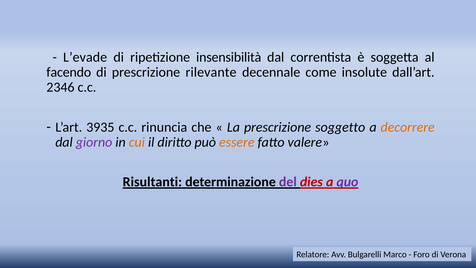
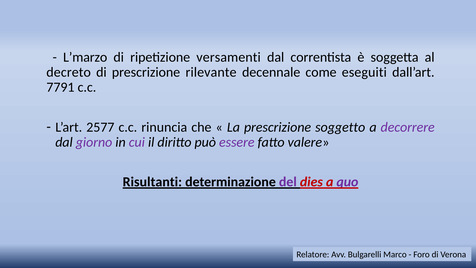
L’evade: L’evade -> L’marzo (85, 57)
insensibilità: insensibilità -> versamenti (229, 57)
facendo: facendo -> decreto (69, 72)
insolute: insolute -> eseguiti (364, 72)
2346: 2346 -> 7791 (60, 87)
3935: 3935 -> 2577 (100, 127)
decorrere colour: orange -> purple (408, 127)
cui colour: orange -> purple (137, 142)
essere colour: orange -> purple (237, 142)
